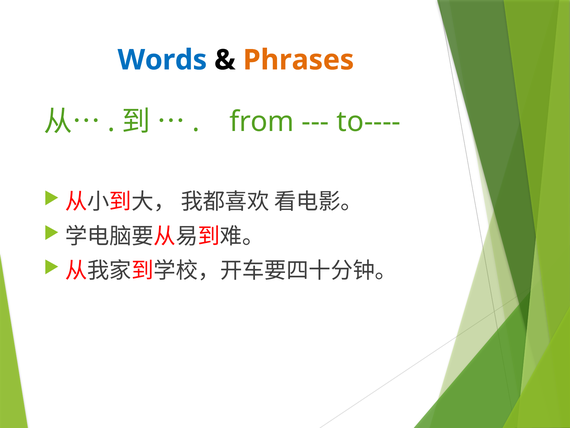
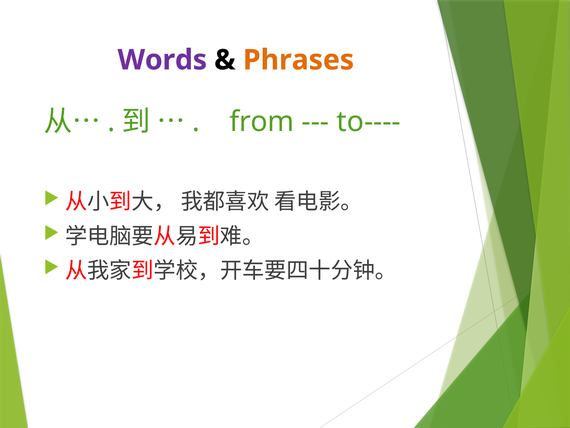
Words colour: blue -> purple (162, 60)
